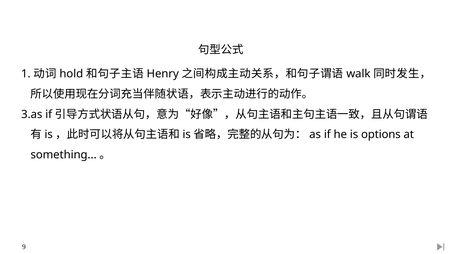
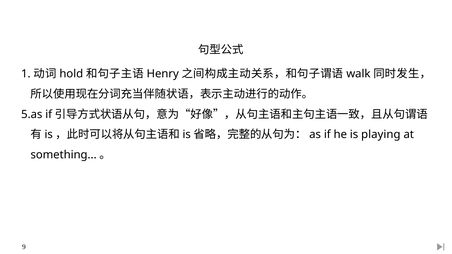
3.as: 3.as -> 5.as (32, 114)
options: options -> playing (381, 135)
